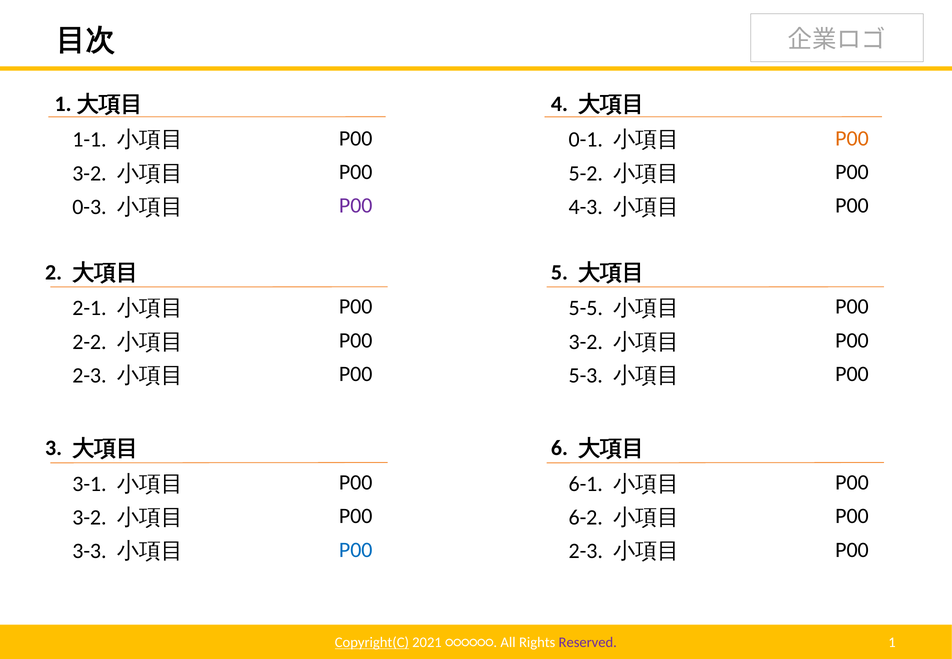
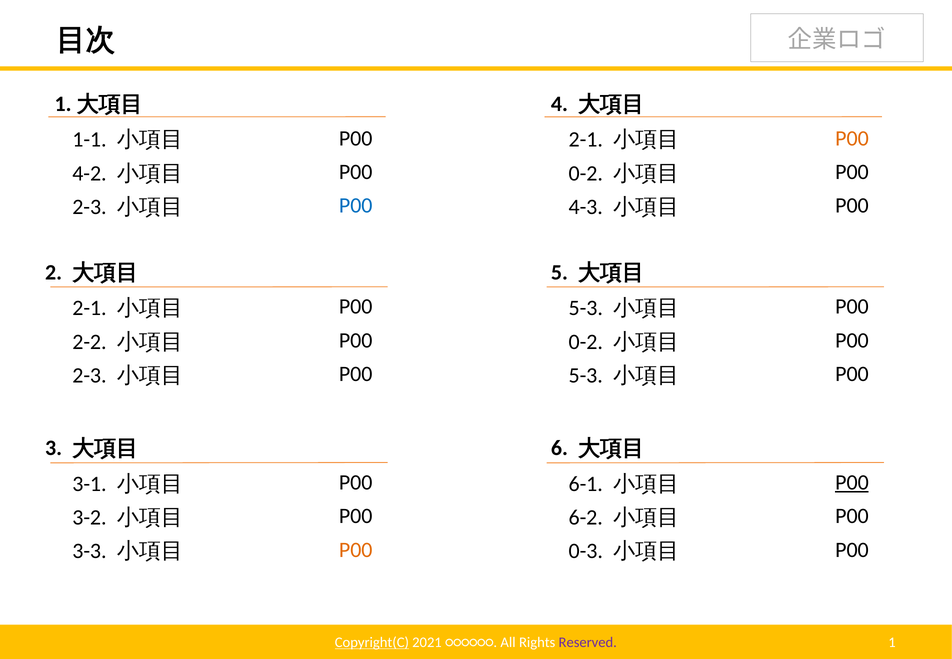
0-1: 0-1 -> 2-1 (586, 140)
3-2: 3-2 -> 4-2 (89, 173)
5-2: 5-2 -> 0-2 (586, 173)
P00 colour: purple -> blue (356, 206)
0-3: 0-3 -> 2-3 (89, 207)
5-5: 5-5 -> 5-3 (586, 308)
3-2: 3-2 -> 0-2 (586, 342)
P00 underline: none -> present (852, 482)
P00 colour: blue -> orange (356, 550)
2-3: 2-3 -> 0-3 (586, 551)
